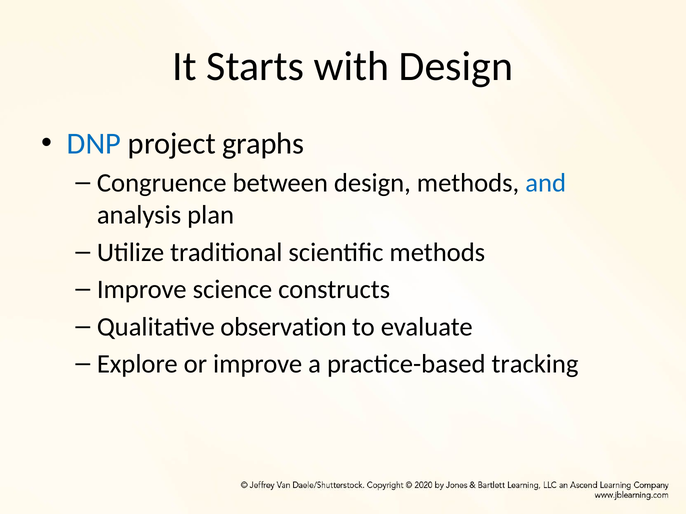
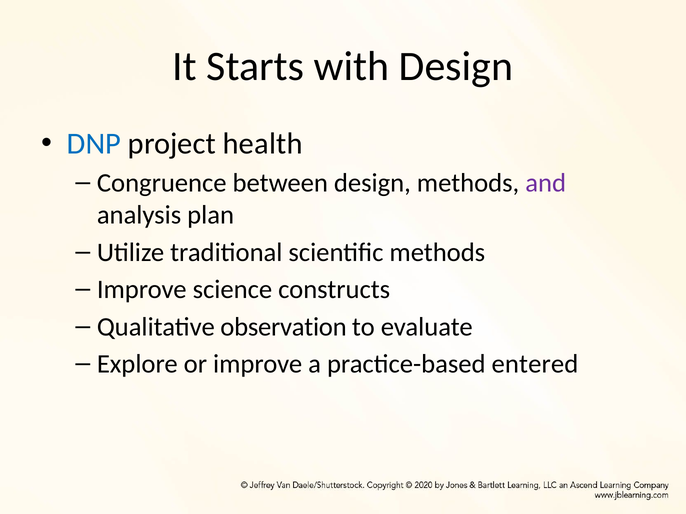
graphs: graphs -> health (263, 144)
and colour: blue -> purple (546, 183)
tracking: tracking -> entered (535, 364)
